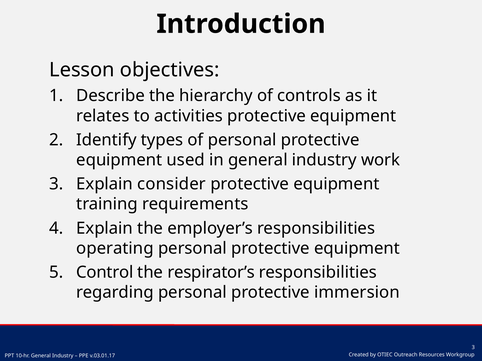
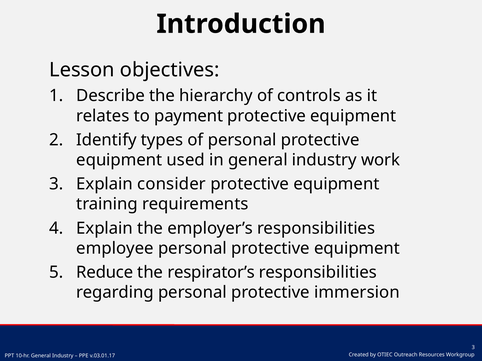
activities: activities -> payment (189, 116)
operating: operating -> employee (115, 249)
Control: Control -> Reduce (105, 273)
